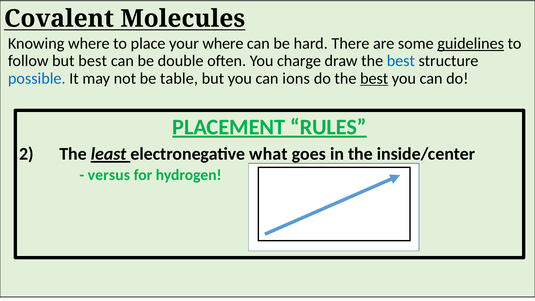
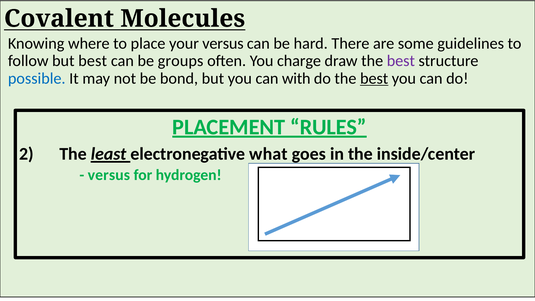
your where: where -> versus (223, 43)
guidelines underline: present -> none (471, 43)
double: double -> groups (181, 61)
best colour: blue -> purple (401, 61)
table: table -> bond (179, 78)
ions: ions -> with (296, 78)
